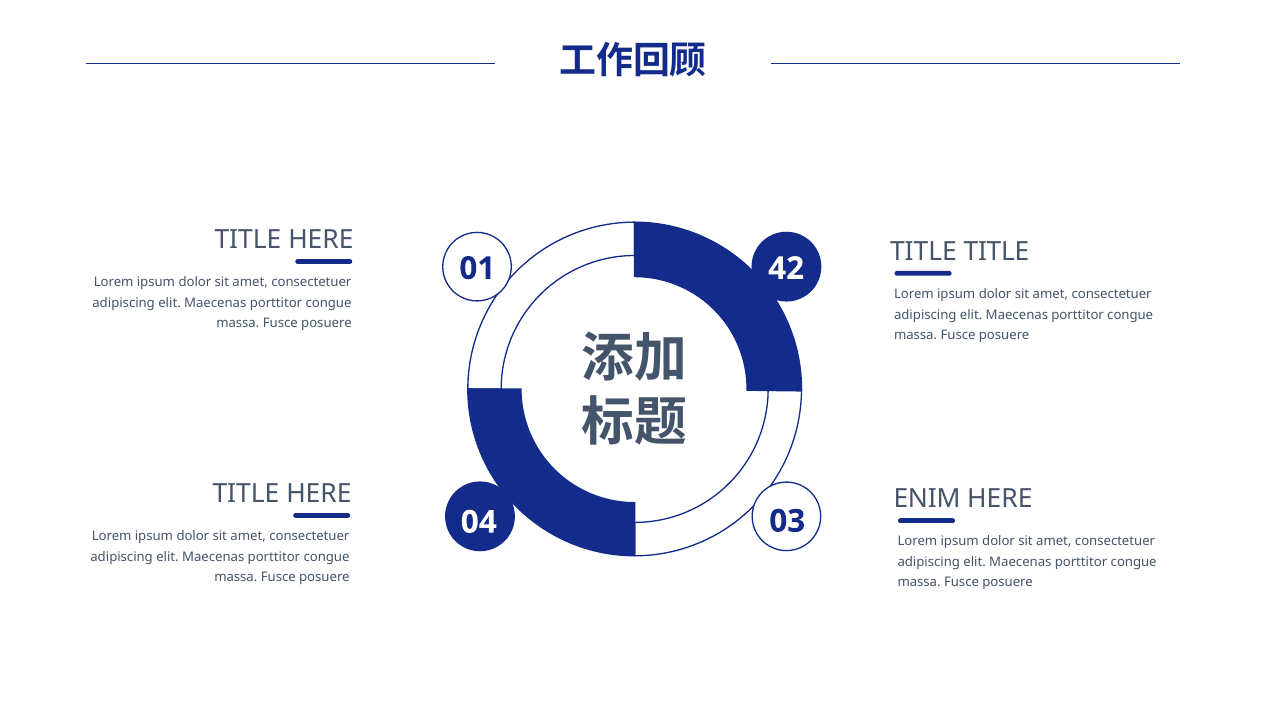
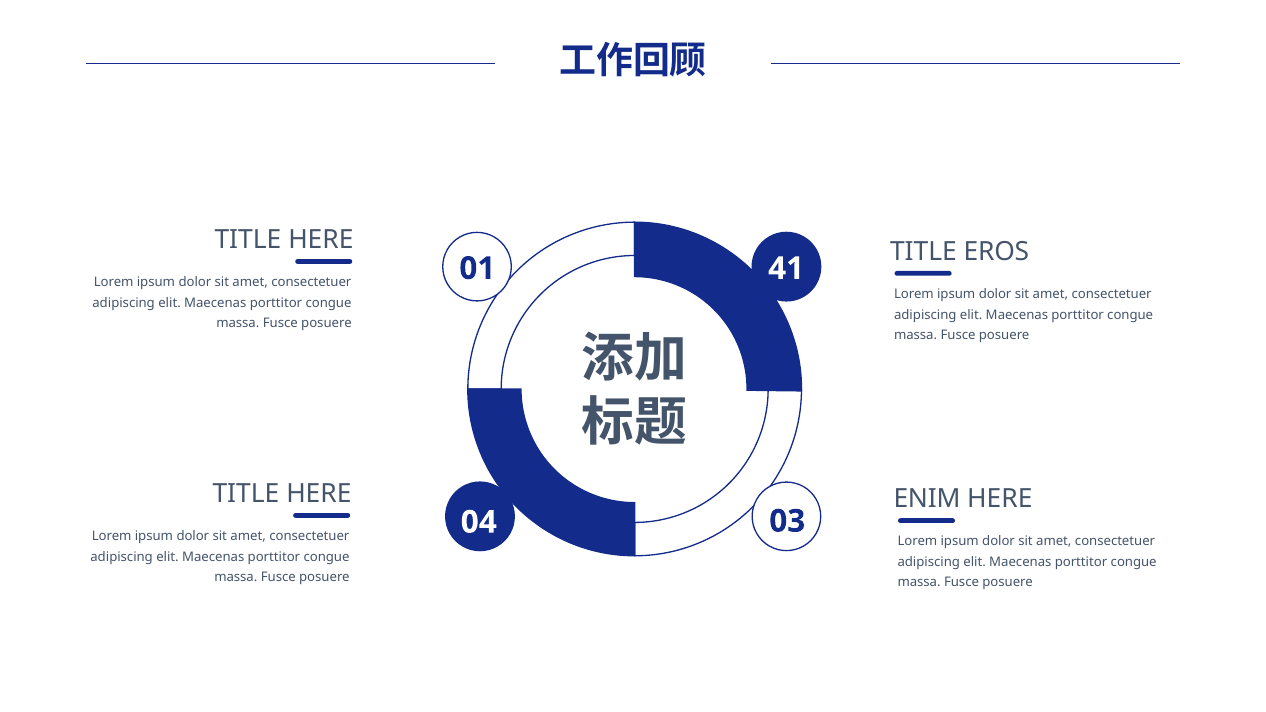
TITLE TITLE: TITLE -> EROS (996, 252)
42: 42 -> 41 (786, 269)
